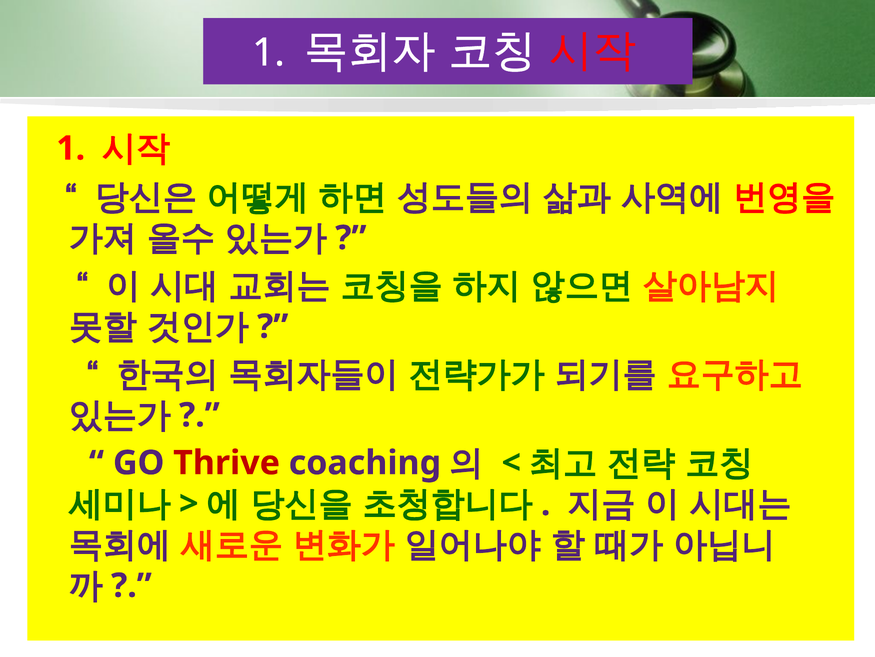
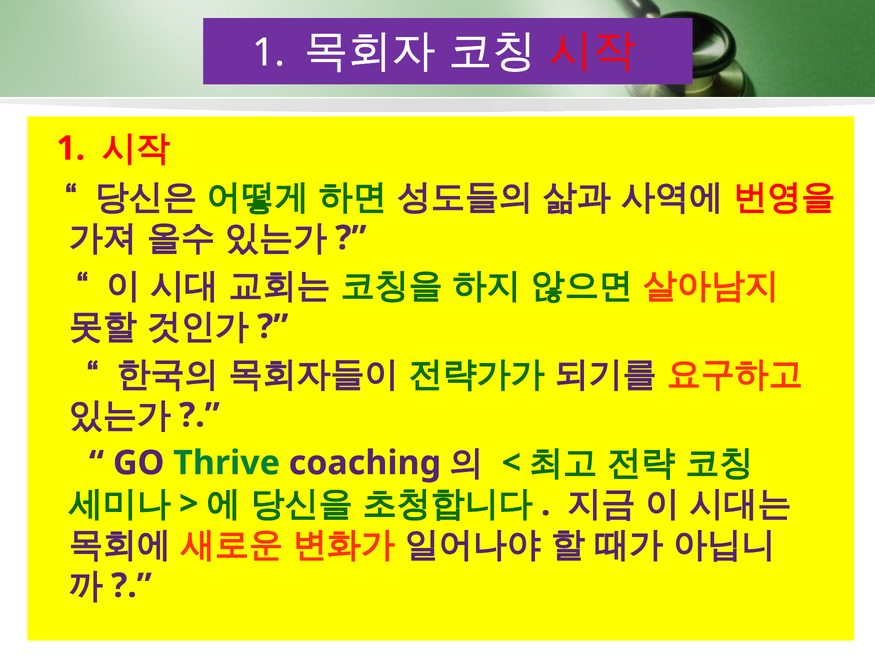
Thrive colour: red -> green (227, 462)
